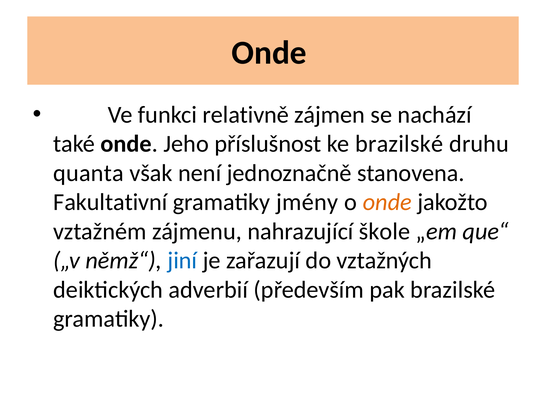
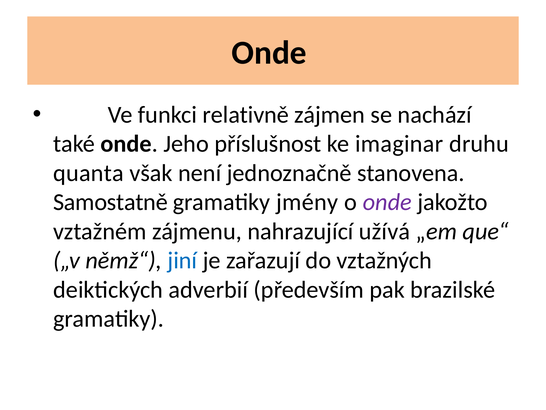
ke brazilské: brazilské -> imaginar (399, 144)
Fakultativní: Fakultativní -> Samostatně (110, 202)
onde colour: orange -> purple (387, 202)
škole: škole -> užívá (385, 231)
